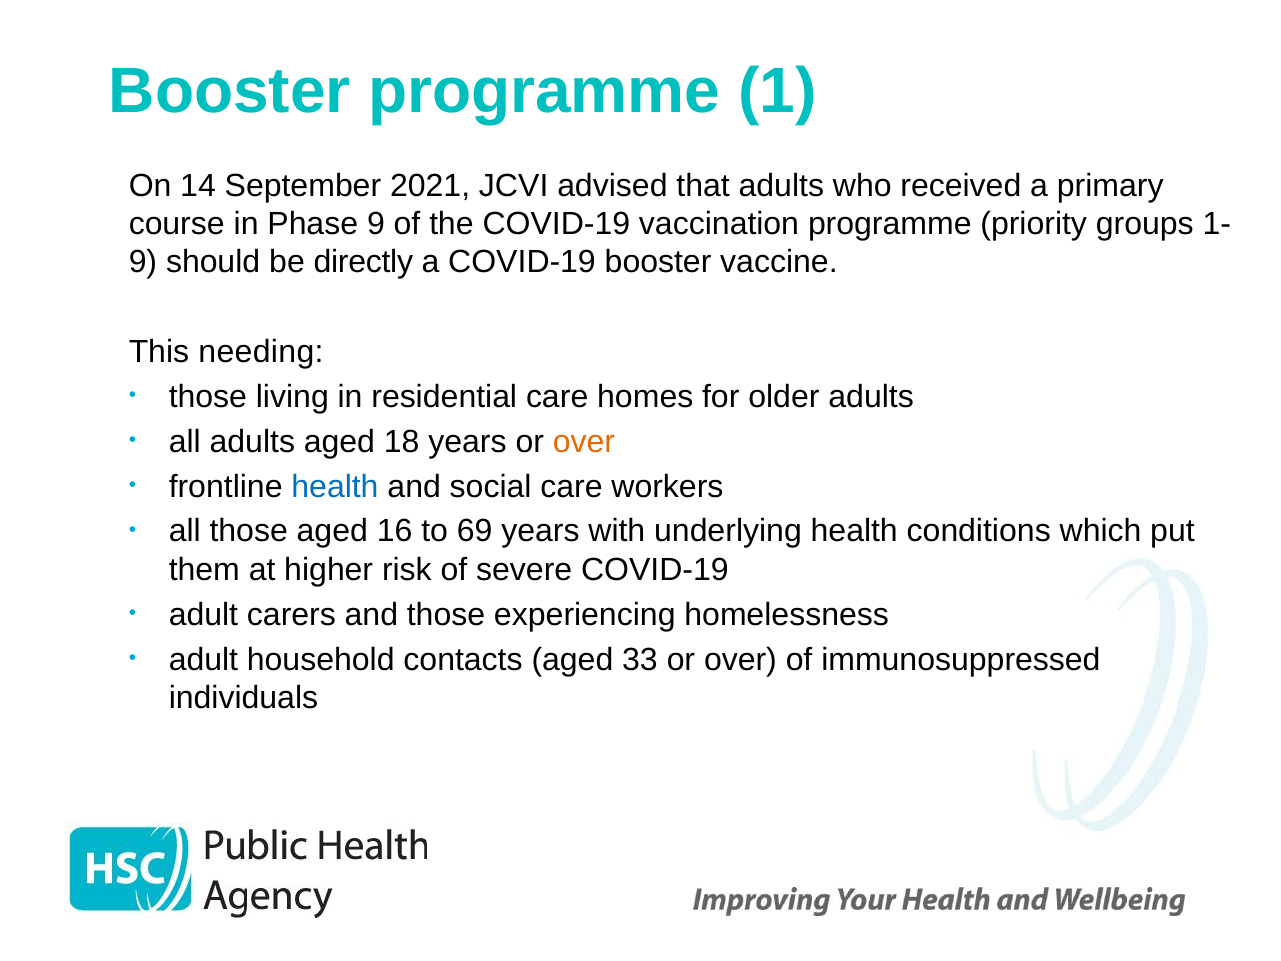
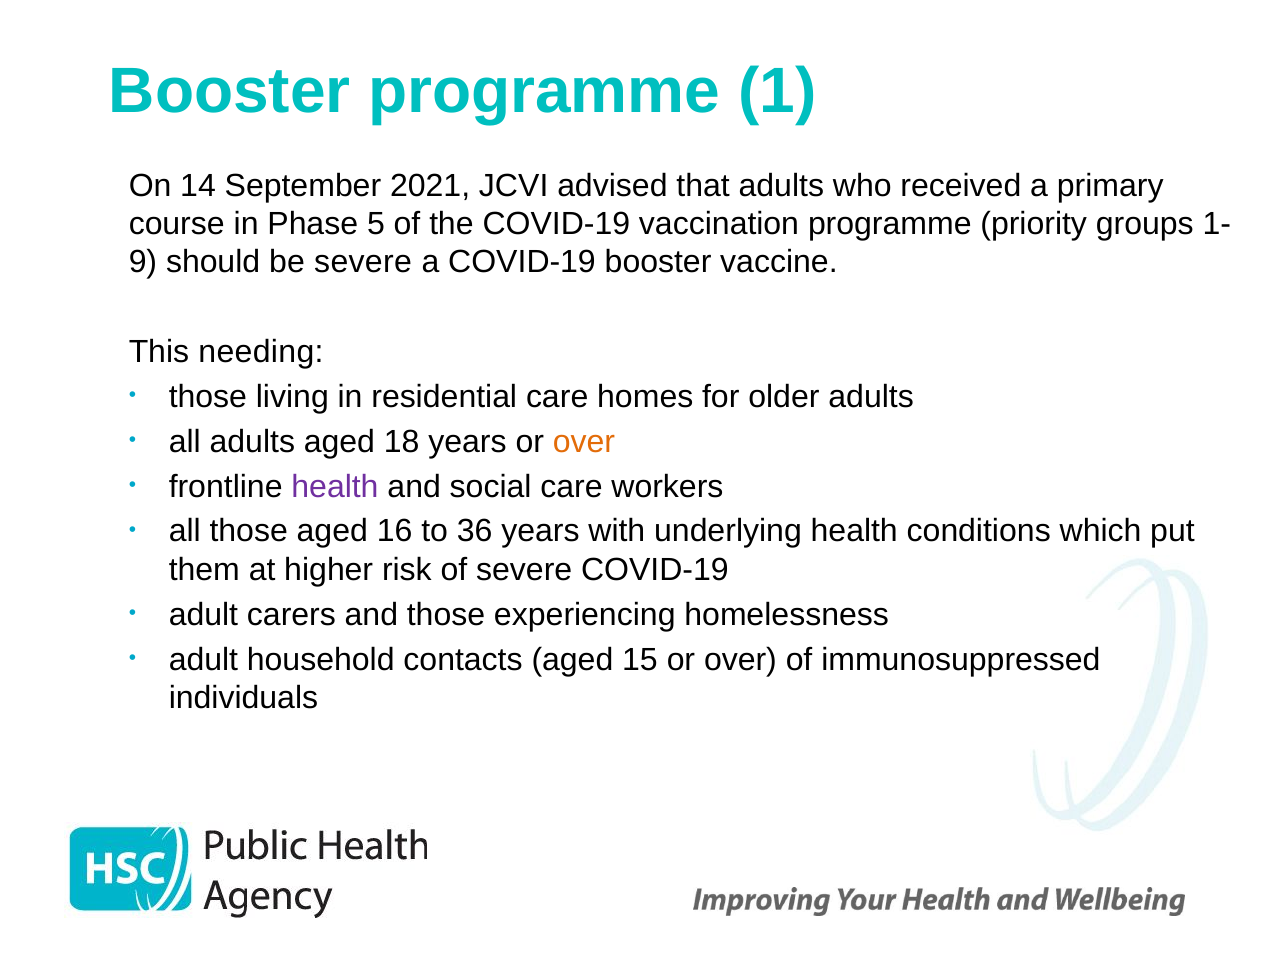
Phase 9: 9 -> 5 (376, 224)
be directly: directly -> severe (363, 262)
health colour: blue -> purple (335, 486)
69: 69 -> 36 (475, 531)
33: 33 -> 15 (640, 659)
